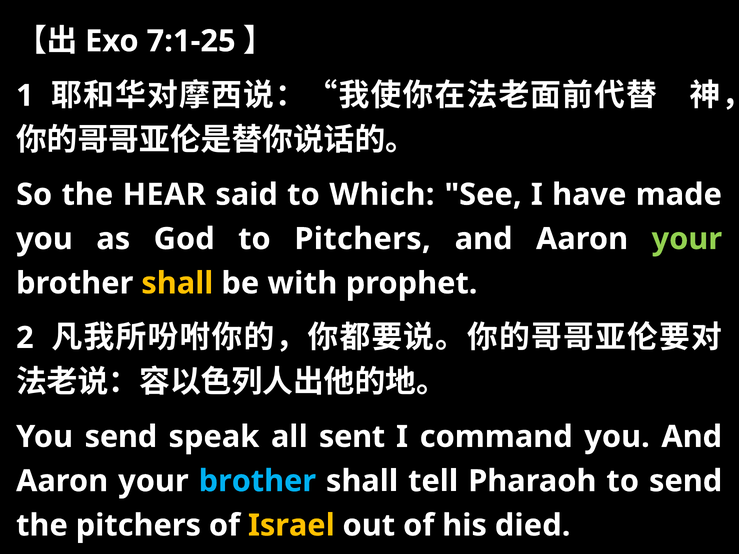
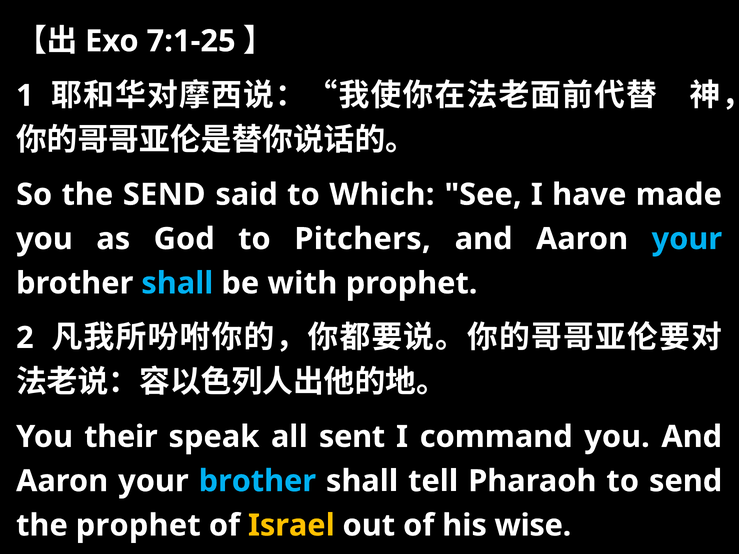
the HEAR: HEAR -> SEND (164, 195)
your colour: light green -> light blue (687, 239)
shall colour: yellow -> light blue (177, 283)
You send: send -> their (121, 437)
the pitchers: pitchers -> prophet (138, 526)
died: died -> wise (533, 526)
